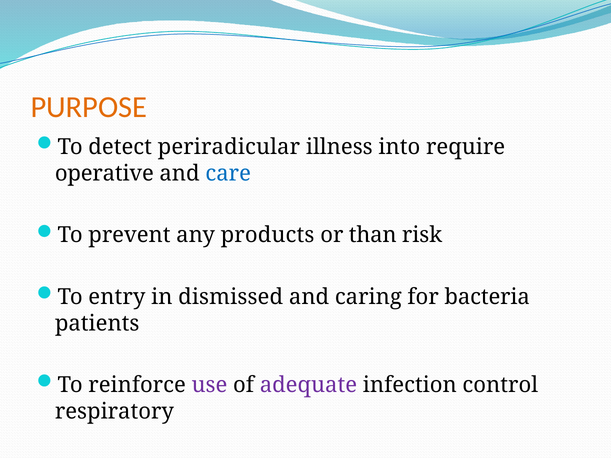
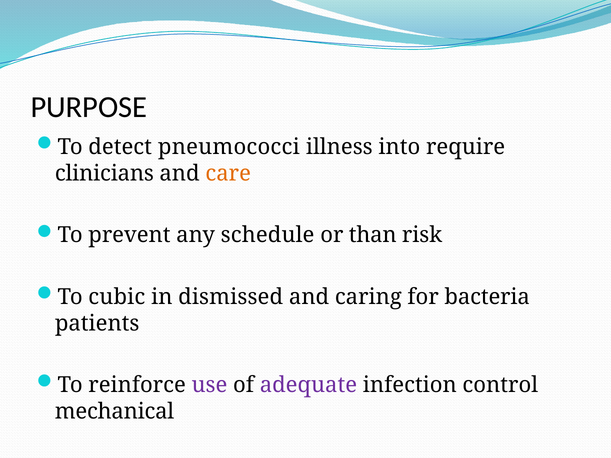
PURPOSE colour: orange -> black (89, 107)
periradicular: periradicular -> pneumococci (229, 147)
operative: operative -> clinicians (104, 174)
care colour: blue -> orange (228, 174)
products: products -> schedule (268, 235)
entry: entry -> cubic (117, 297)
respiratory: respiratory -> mechanical (115, 412)
